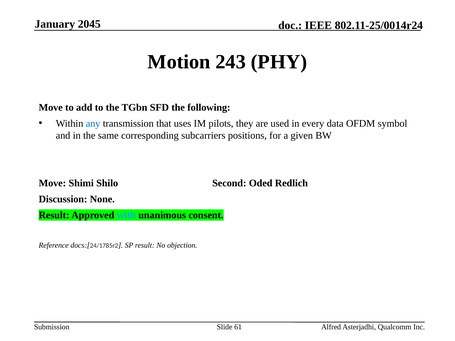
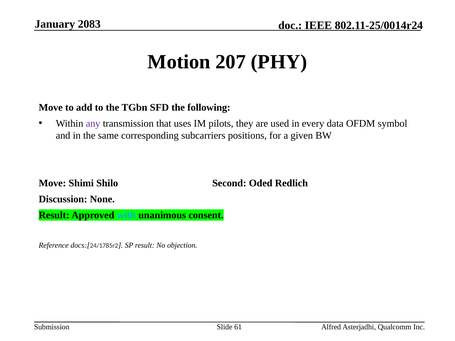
2045: 2045 -> 2083 (89, 24)
243: 243 -> 207 (231, 62)
any colour: blue -> purple (93, 124)
